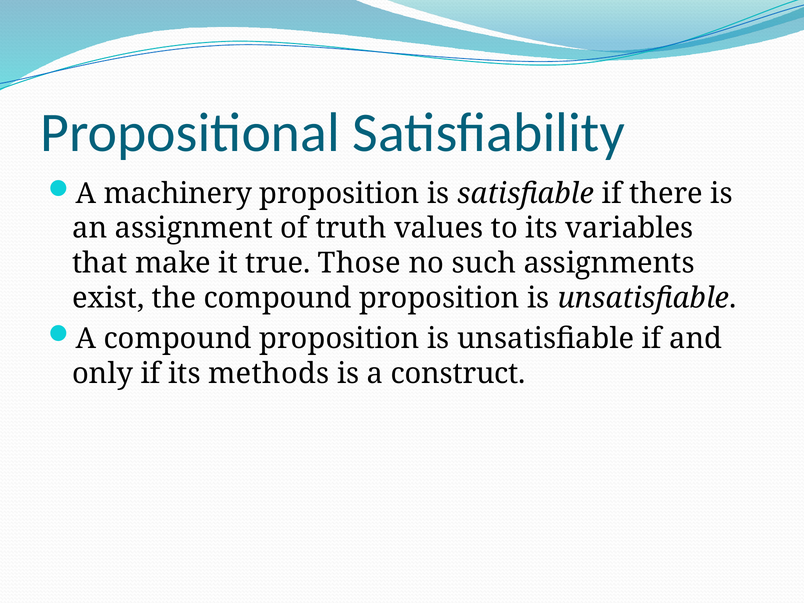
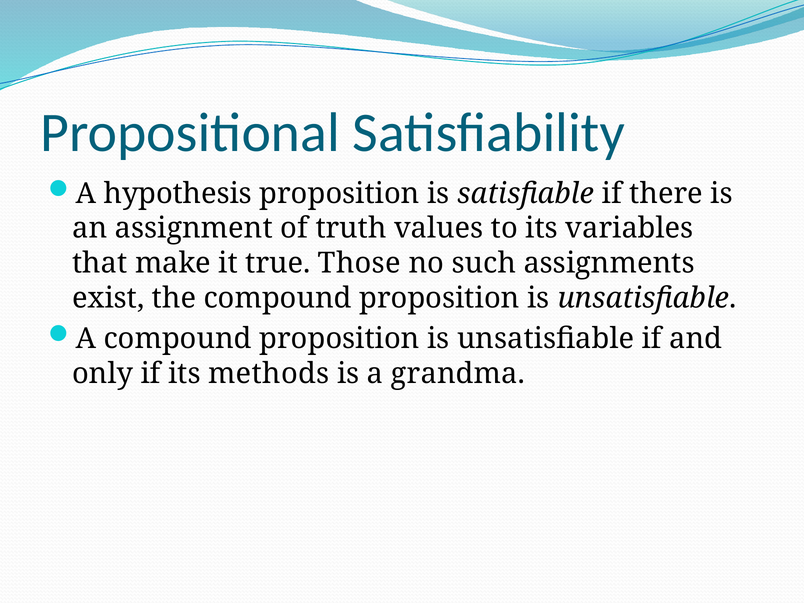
machinery: machinery -> hypothesis (178, 194)
construct: construct -> grandma (458, 373)
